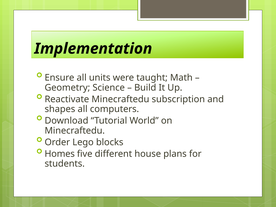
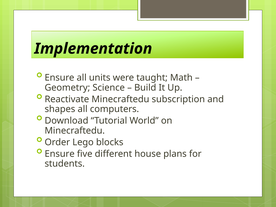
Homes: Homes -> Ensure (60, 154)
